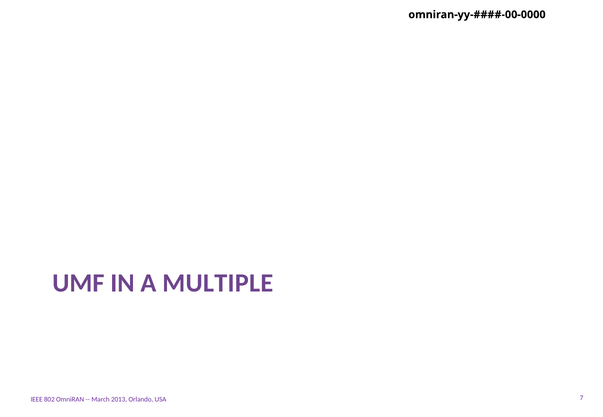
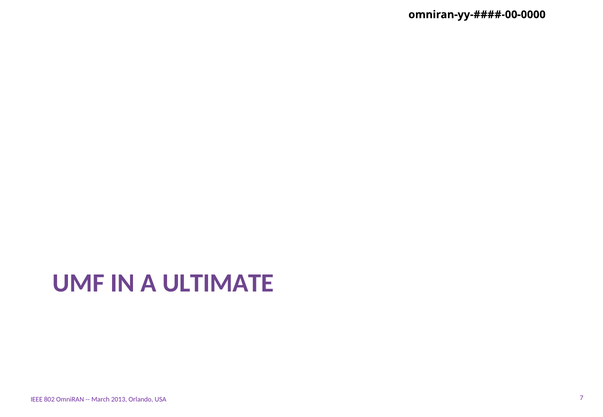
MULTIPLE: MULTIPLE -> ULTIMATE (218, 283)
